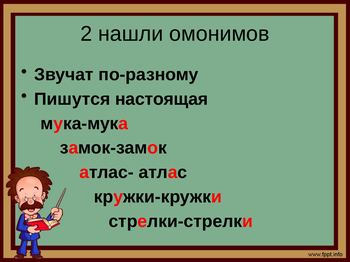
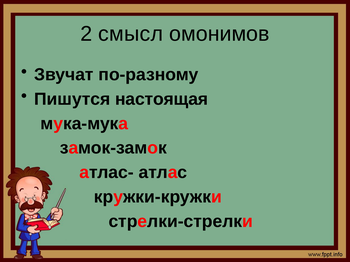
нашли: нашли -> смысл (131, 34)
